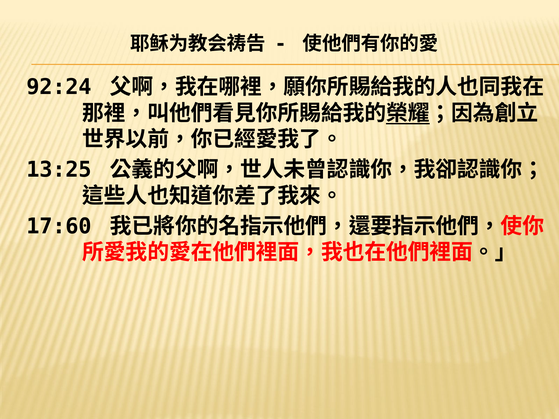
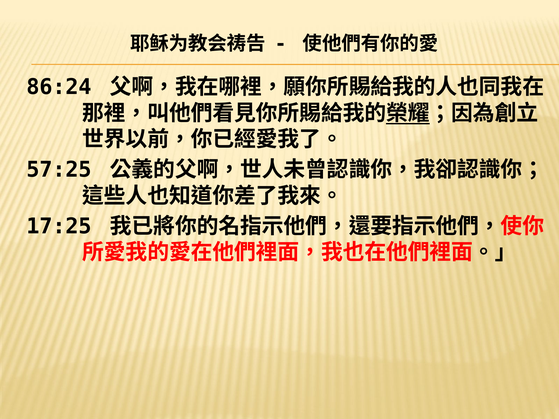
92:24: 92:24 -> 86:24 (59, 87)
13:25: 13:25 -> 57:25 (59, 170)
17:60: 17:60 -> 17:25 (59, 226)
